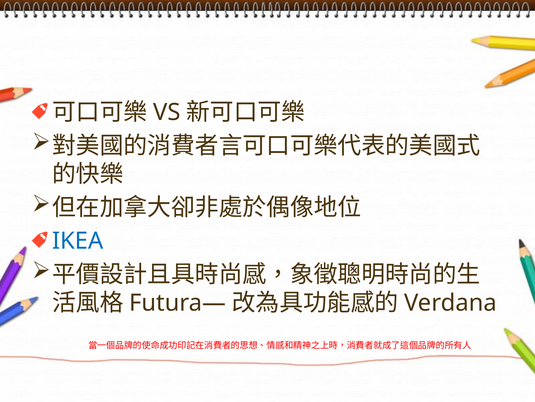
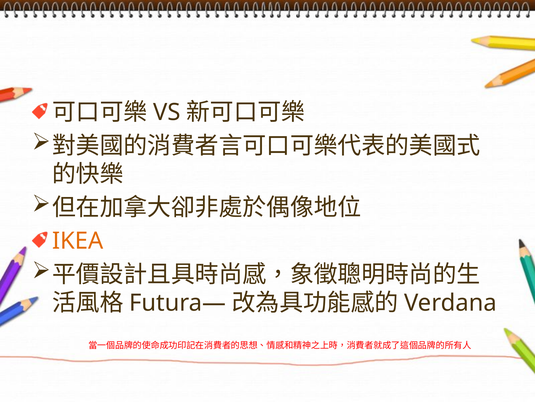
IKEA colour: blue -> orange (78, 241)
